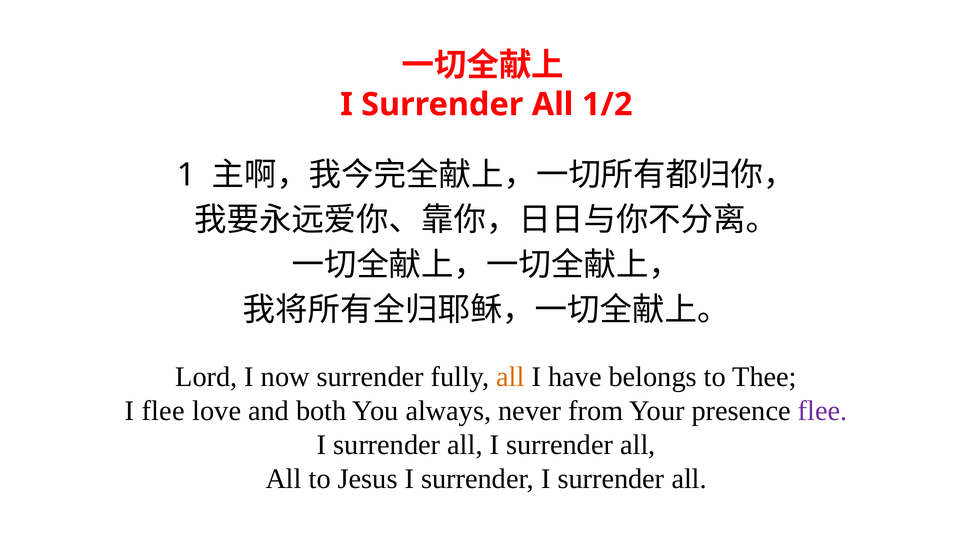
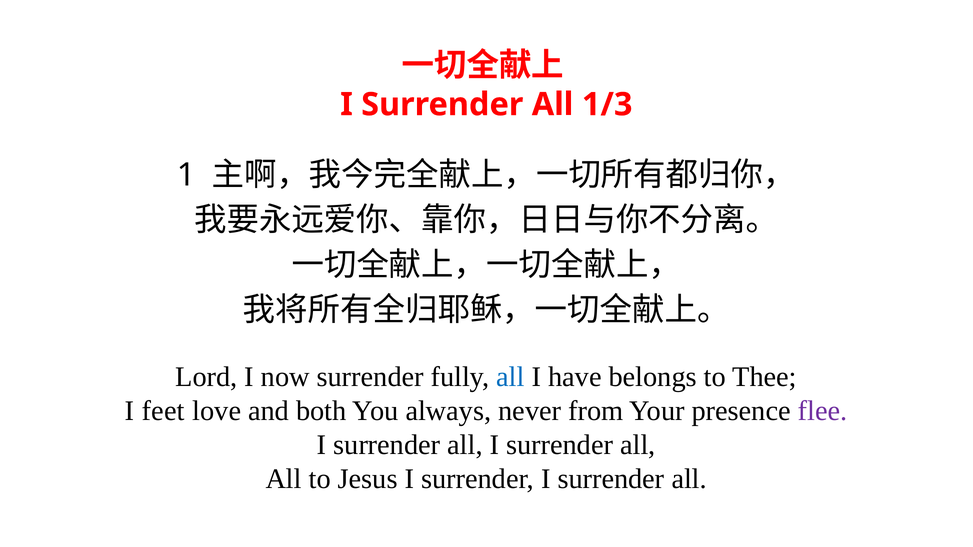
1/2: 1/2 -> 1/3 (607, 105)
all colour: orange -> blue (511, 377)
I flee: flee -> feet (163, 411)
